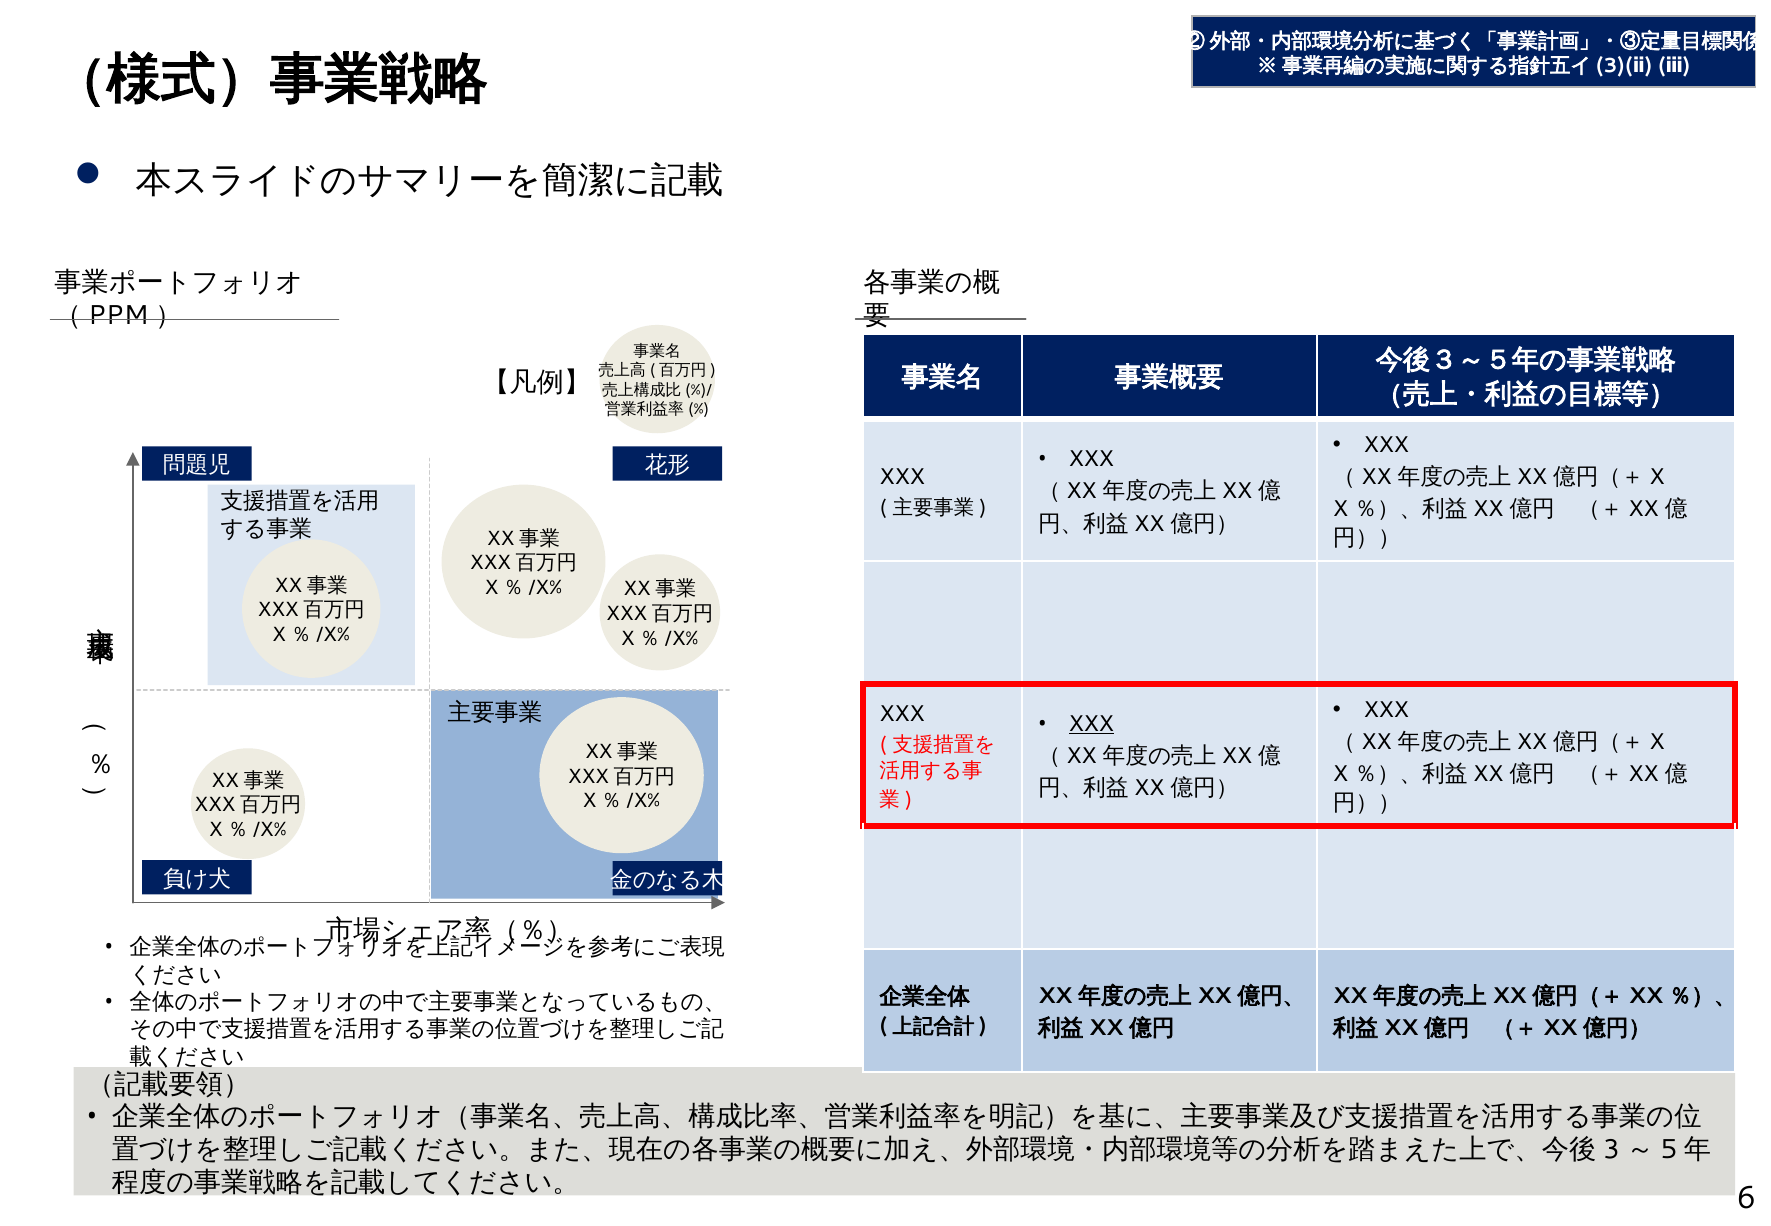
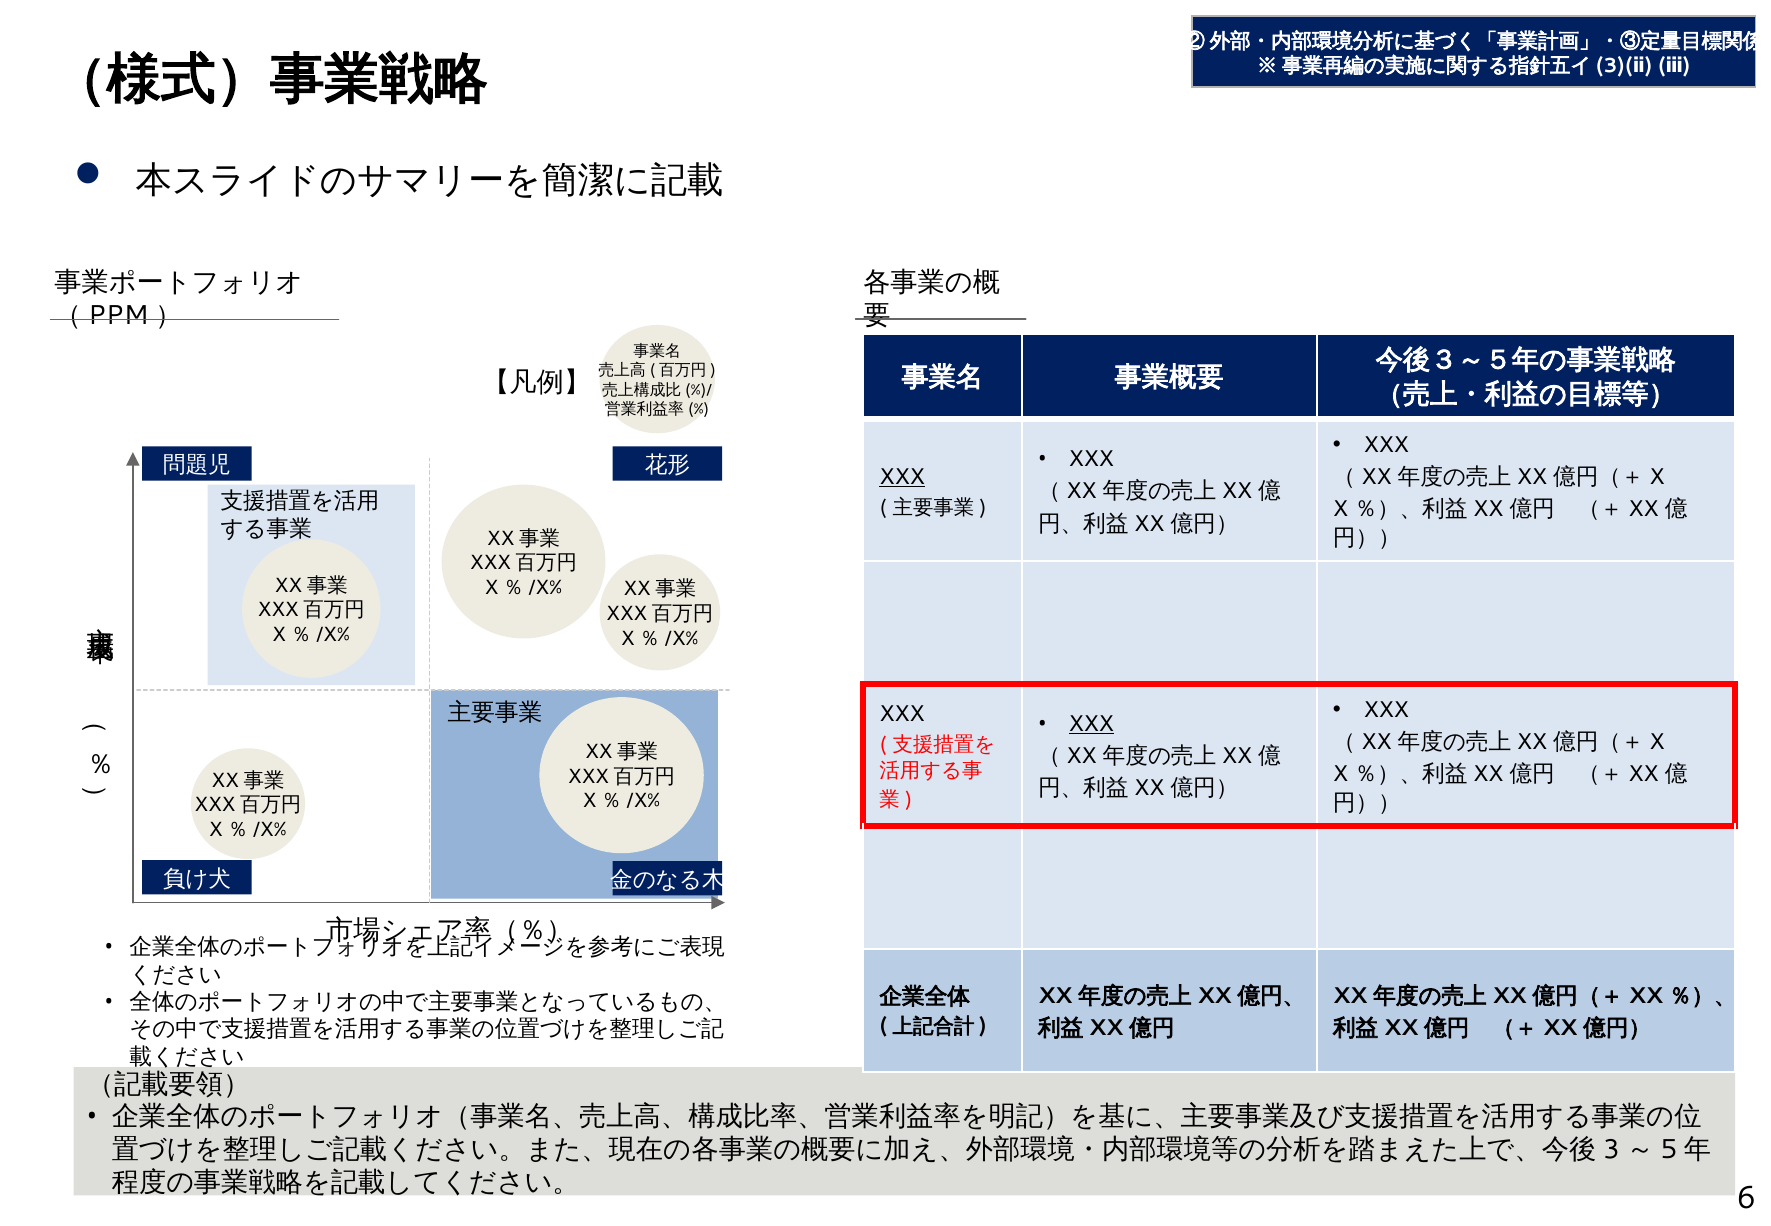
XXX underline: none -> present (902, 477)
